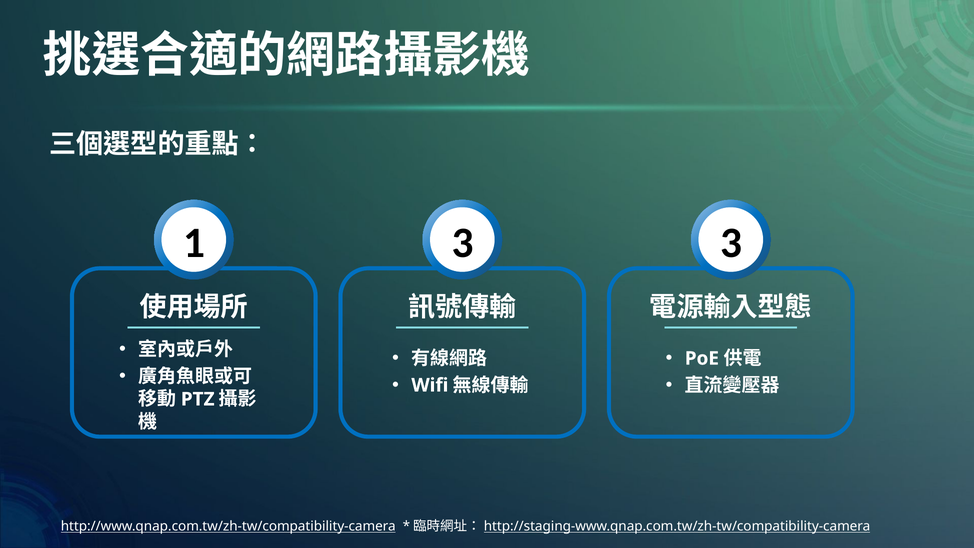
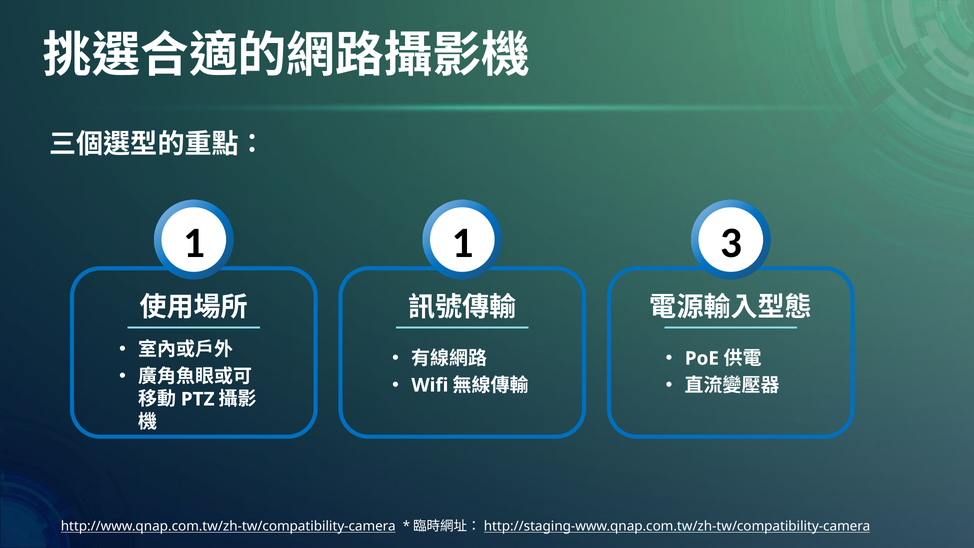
1 3: 3 -> 1 (463, 243)
